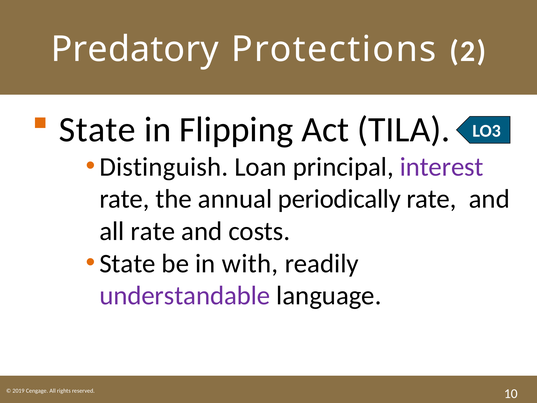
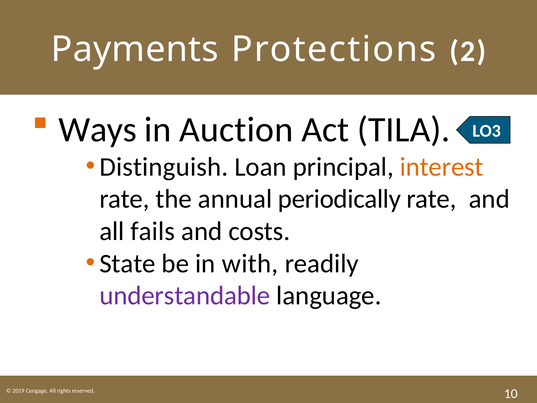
Predatory: Predatory -> Payments (135, 49)
State: State -> Ways (98, 130)
Flipping: Flipping -> Auction (236, 130)
interest colour: purple -> orange (442, 167)
all rate: rate -> fails (153, 231)
